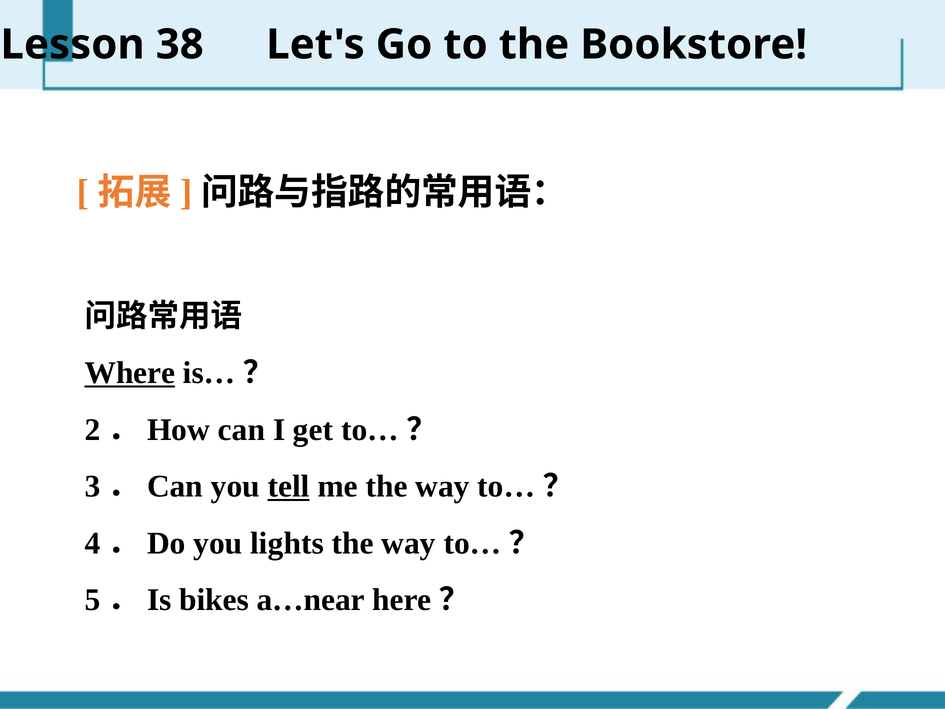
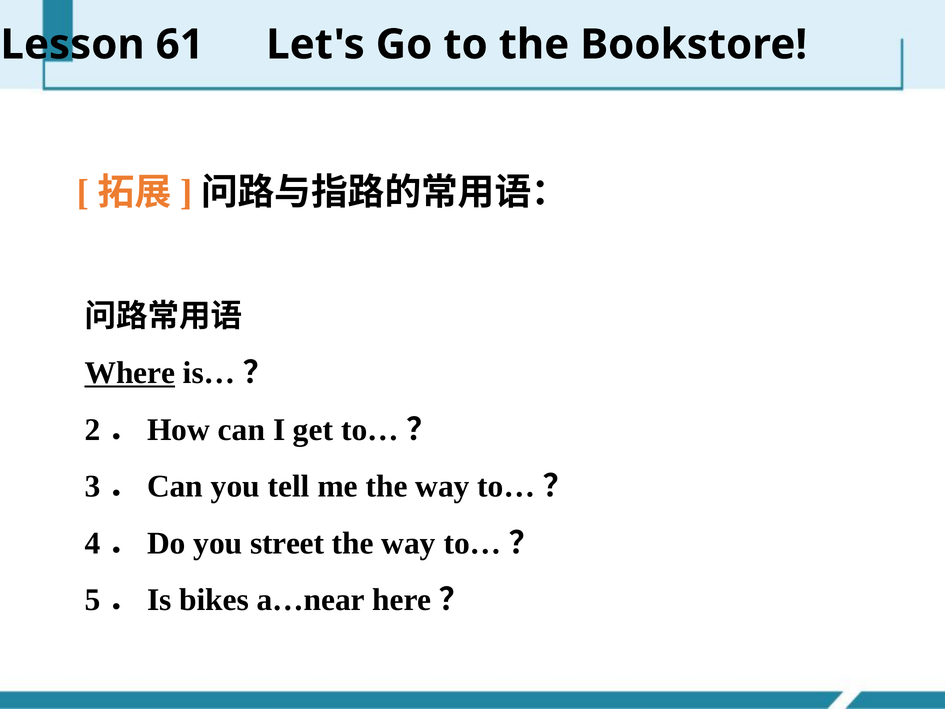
38: 38 -> 61 (180, 45)
tell underline: present -> none (289, 486)
lights: lights -> street (287, 543)
